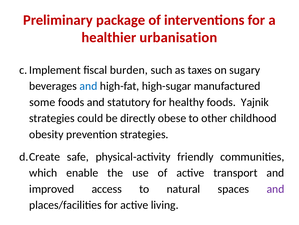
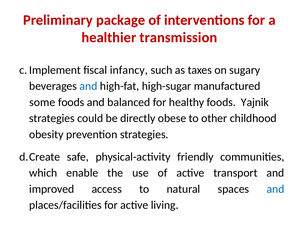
urbanisation: urbanisation -> transmission (178, 37)
burden: burden -> infancy (129, 70)
statutory: statutory -> balanced (129, 102)
and colour: purple -> blue (275, 188)
